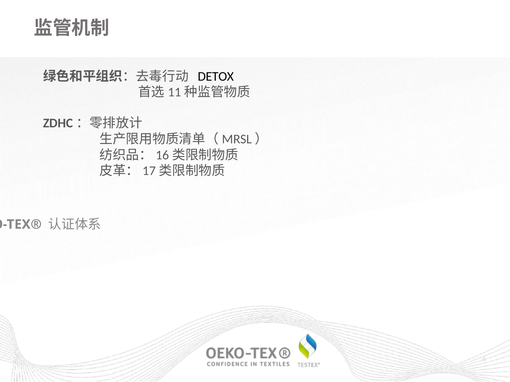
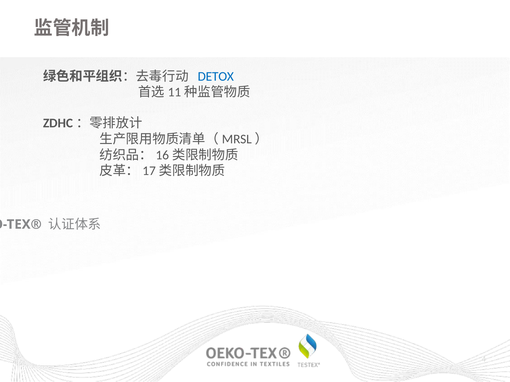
DETOX colour: black -> blue (216, 76)
